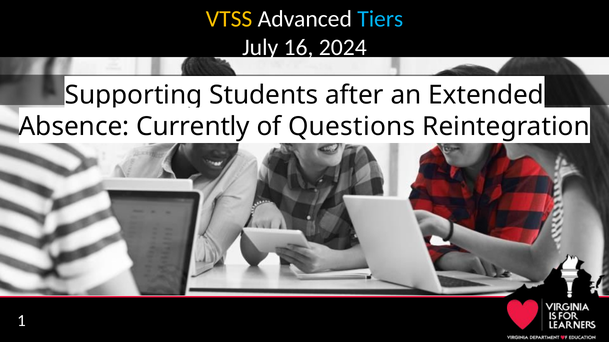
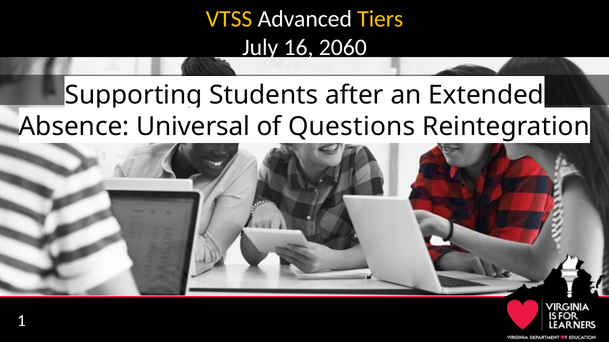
Tiers colour: light blue -> yellow (380, 19)
2024: 2024 -> 2060 (343, 47)
Currently: Currently -> Universal (193, 127)
